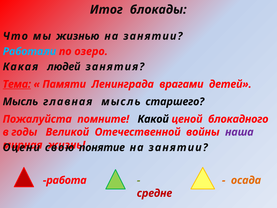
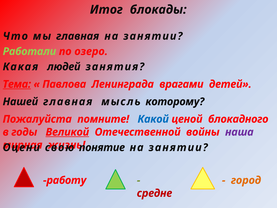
мы жизнью: жизнью -> главная (78, 36)
Работали colour: light blue -> light green (29, 51)
Памяти: Памяти -> Павлова (64, 84)
Мысль: Мысль -> Нашей (20, 102)
старшего: старшего -> которому (175, 102)
Какой colour: black -> blue (153, 119)
Великой underline: none -> present (67, 132)
работа: работа -> работу (65, 180)
осада: осада -> город (246, 180)
